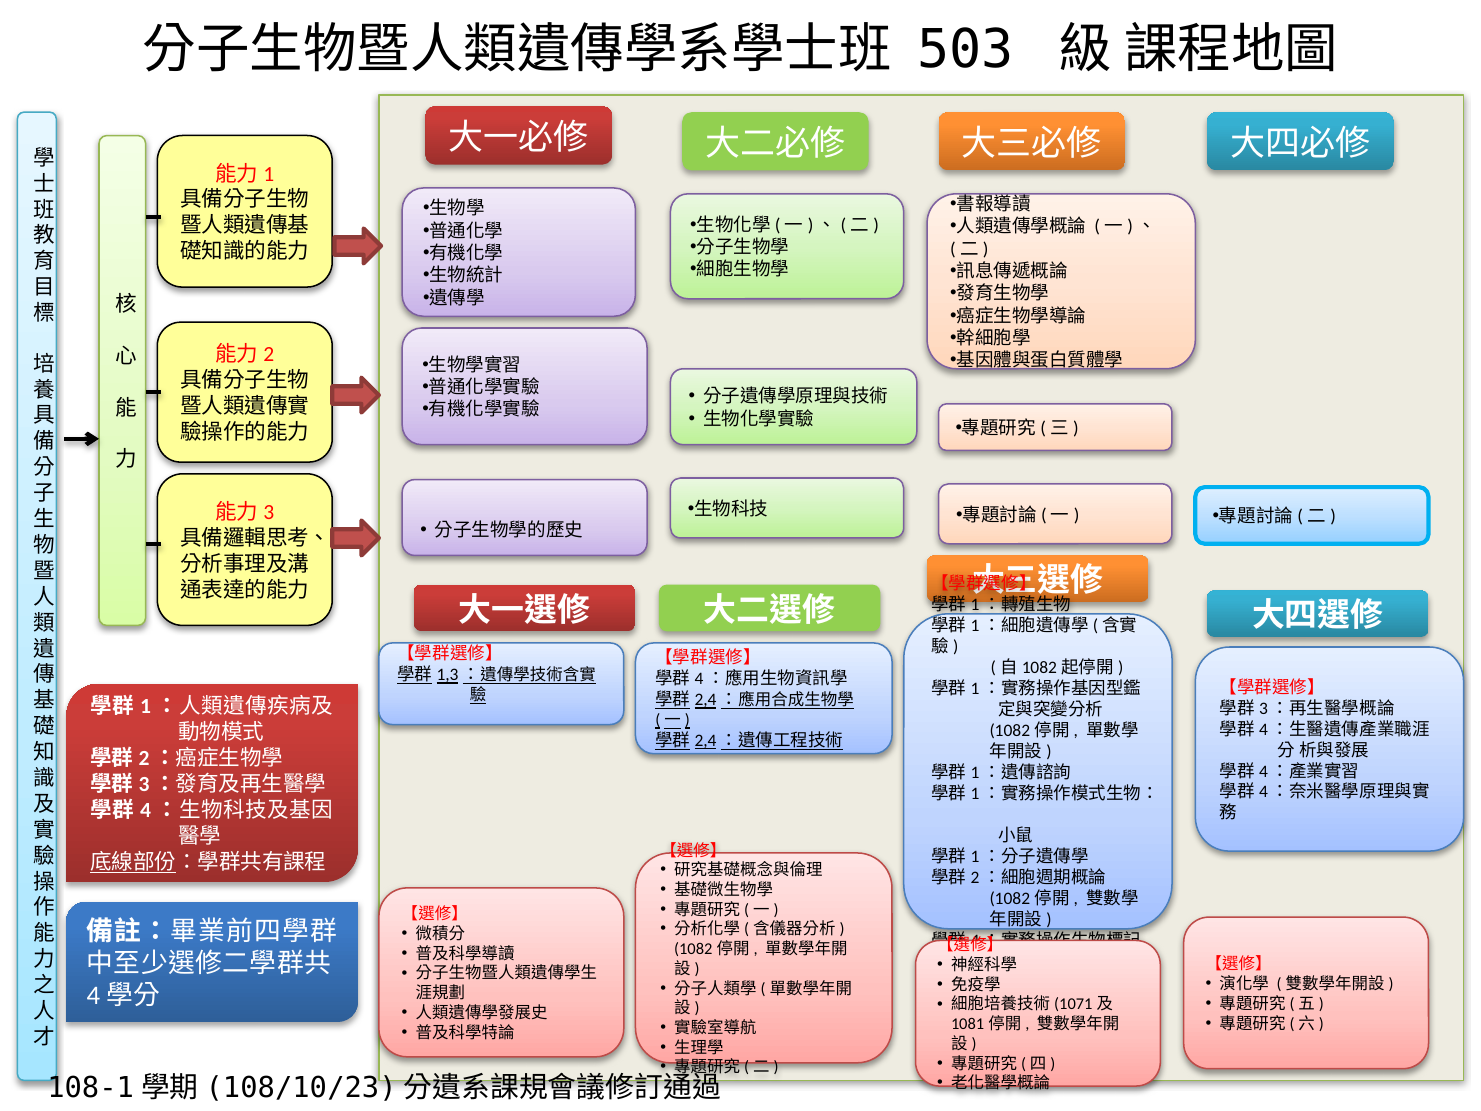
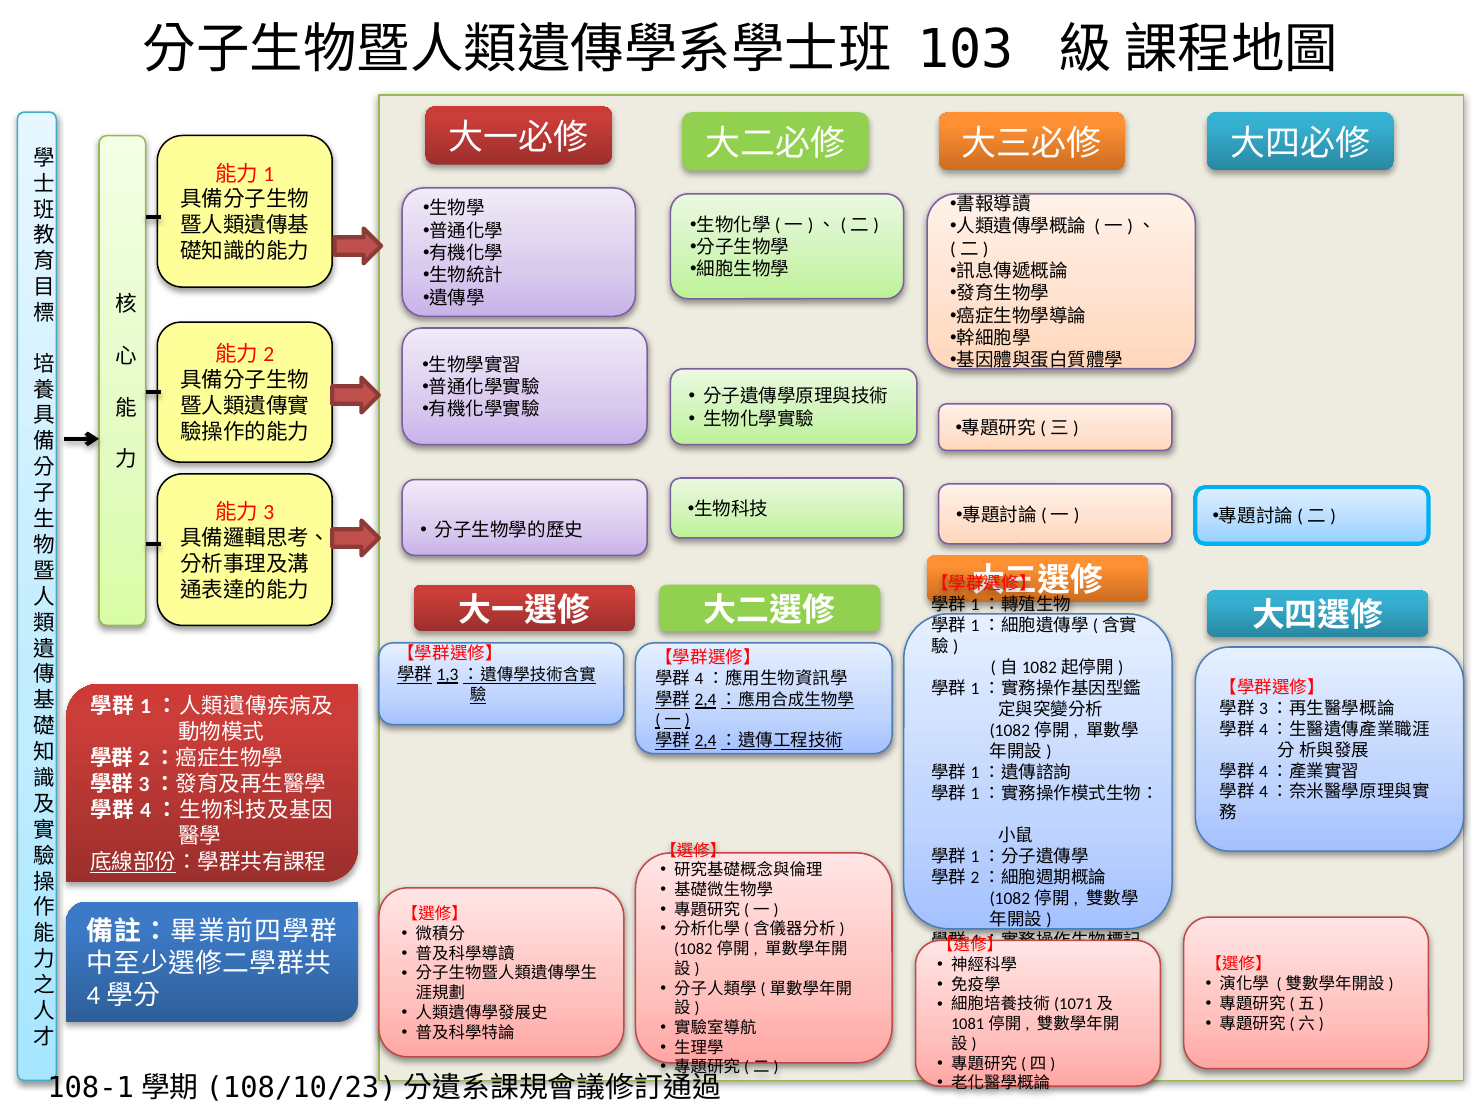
503: 503 -> 103 (965, 50)
